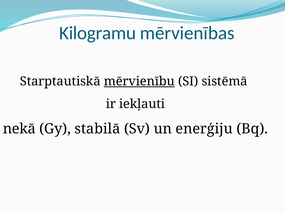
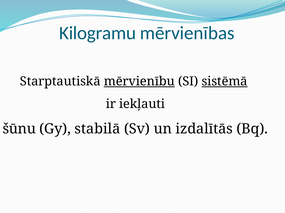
sistēmā underline: none -> present (225, 82)
nekā: nekā -> šūnu (19, 129)
enerģiju: enerģiju -> izdalītās (204, 129)
